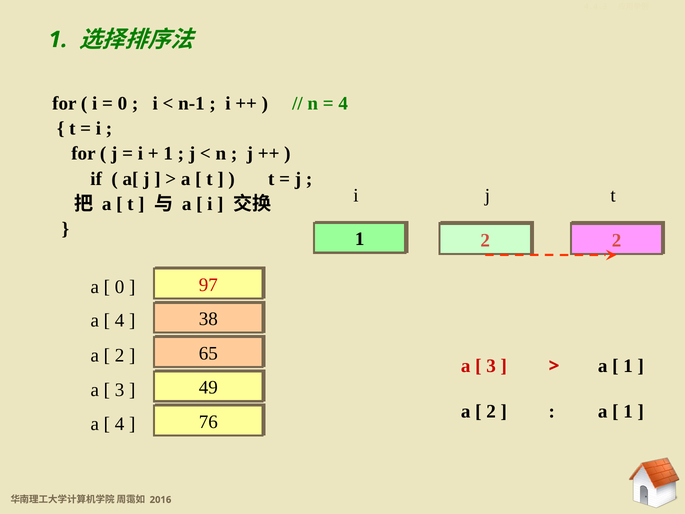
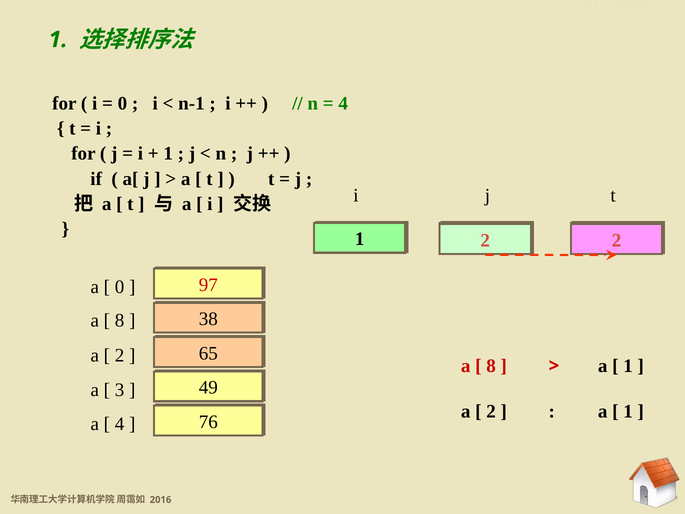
4: 4 -> 8 (120, 320)
3: 3 -> 8 (491, 366)
